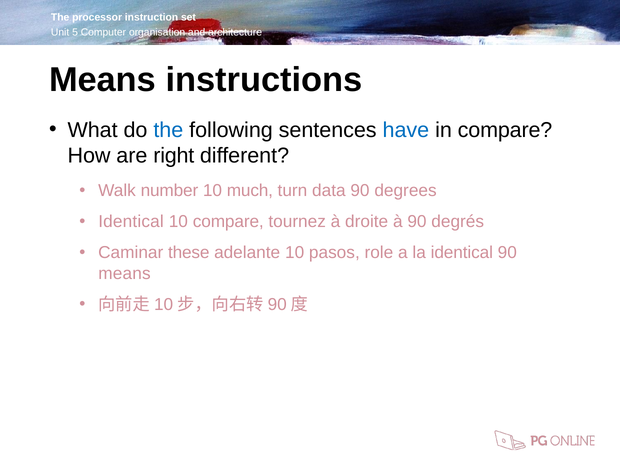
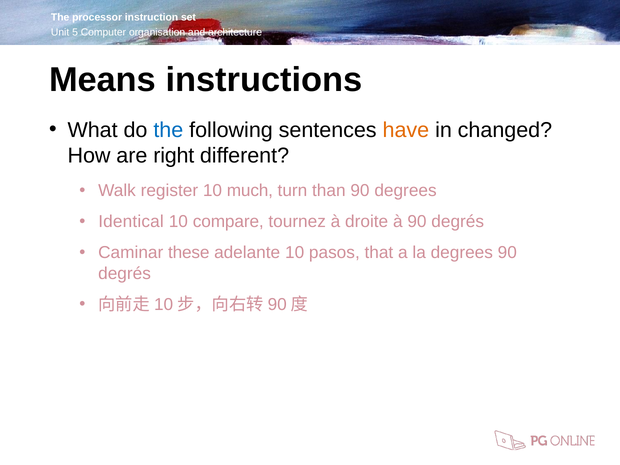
have colour: blue -> orange (406, 130)
in compare: compare -> changed (505, 130)
number: number -> register (169, 191)
data: data -> than (329, 191)
role: role -> that (379, 253)
la identical: identical -> degrees (462, 253)
means: means -> degrés (125, 273)
